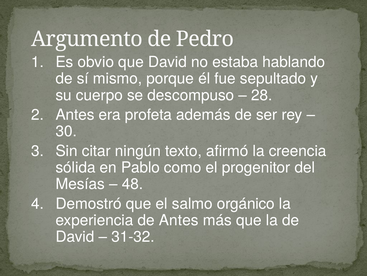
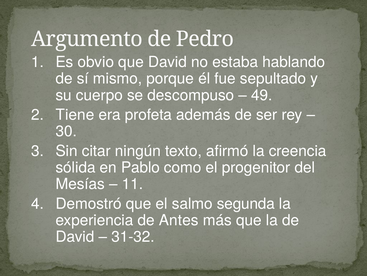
28: 28 -> 49 (262, 95)
2 Antes: Antes -> Tiene (75, 115)
48: 48 -> 11 (132, 184)
orgánico: orgánico -> segunda (246, 203)
